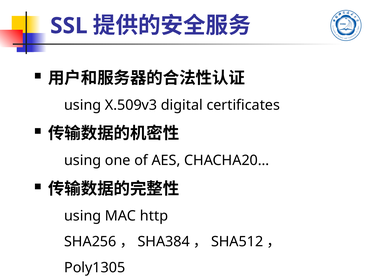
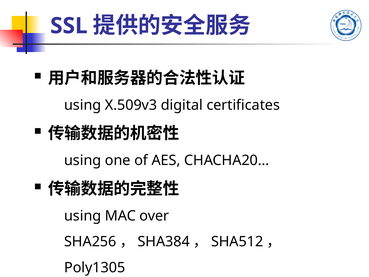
http: http -> over (154, 216)
